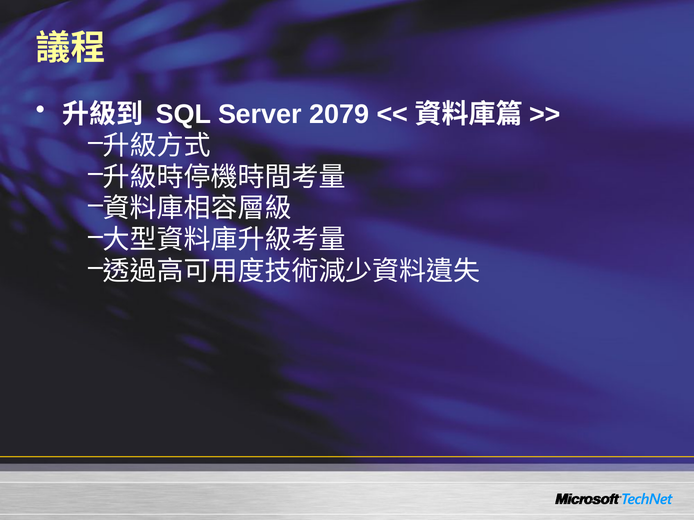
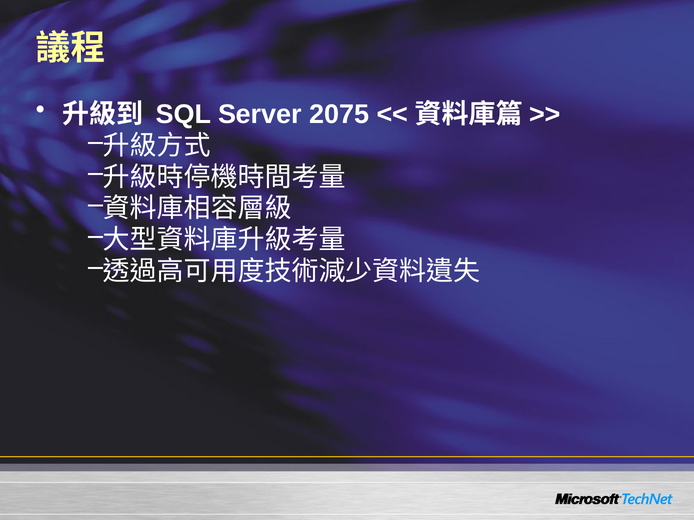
2079: 2079 -> 2075 (339, 115)
